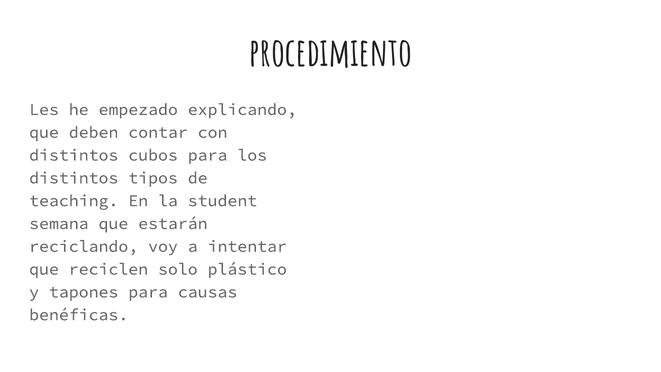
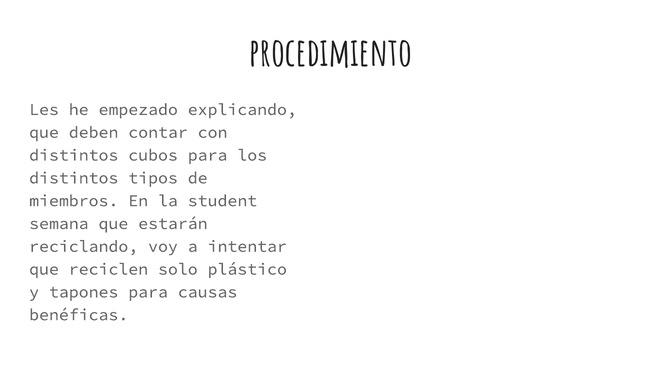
teaching: teaching -> miembros (74, 201)
